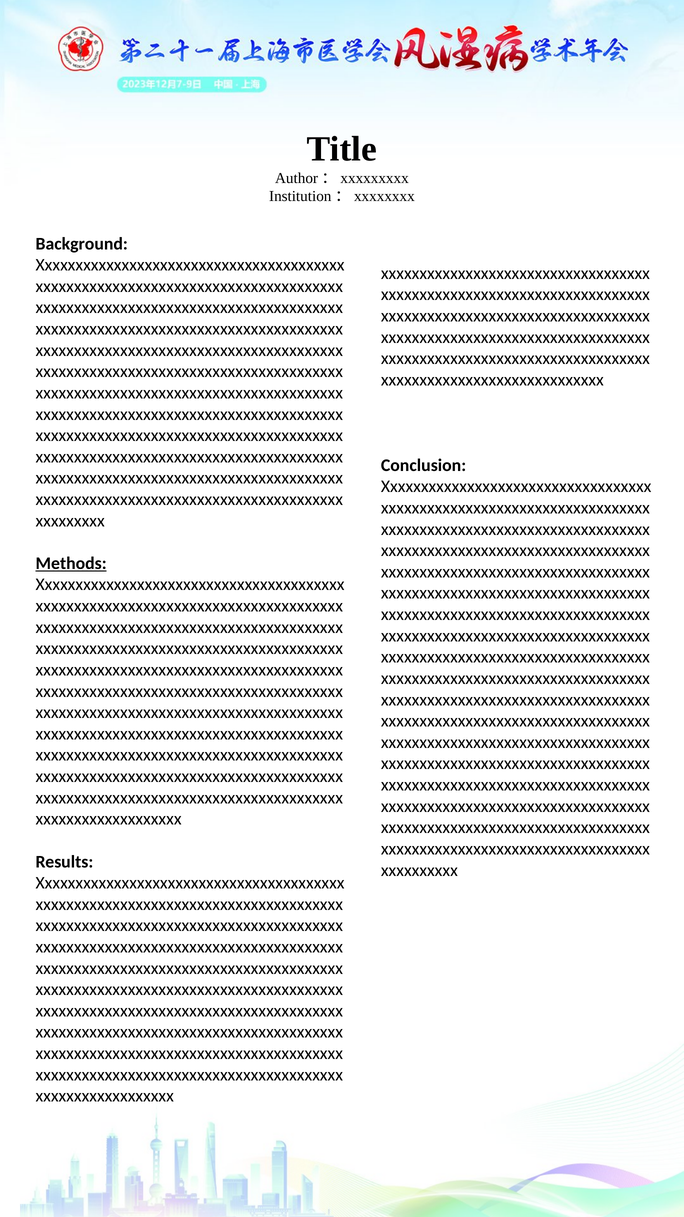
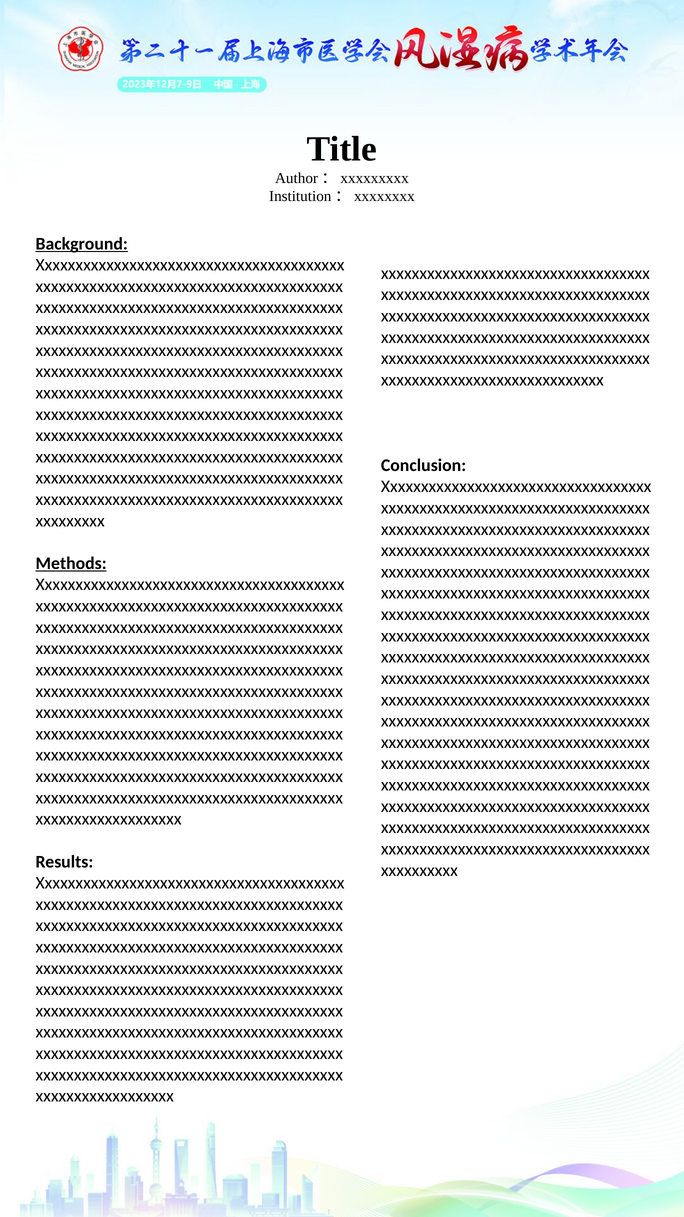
Background underline: none -> present (82, 243)
